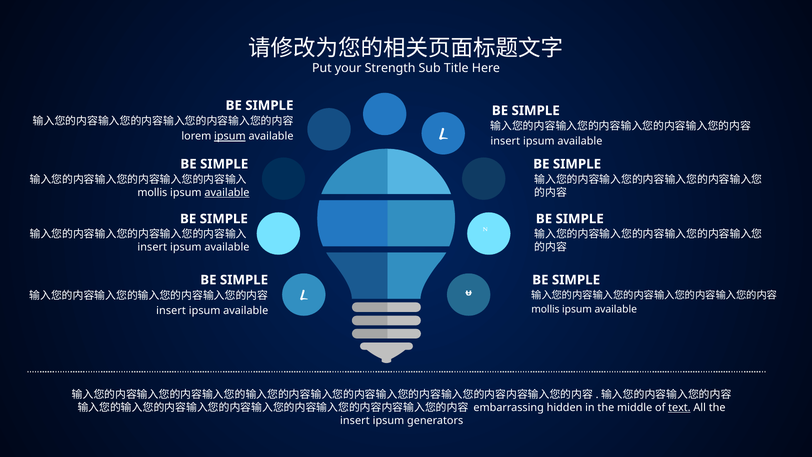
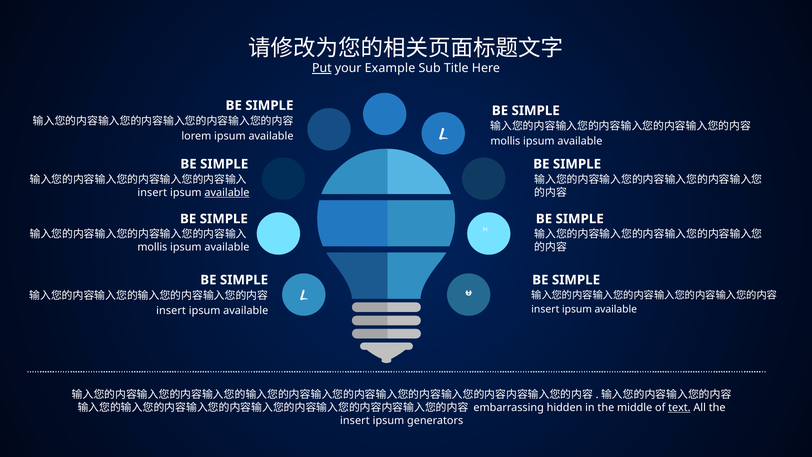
Put underline: none -> present (322, 68)
Strength: Strength -> Example (390, 68)
ipsum underline: present -> none (230, 136)
insert: insert -> mollis (505, 141)
mollis: mollis -> insert (152, 192)
insert: insert -> mollis (152, 247)
mollis: mollis -> insert (545, 309)
